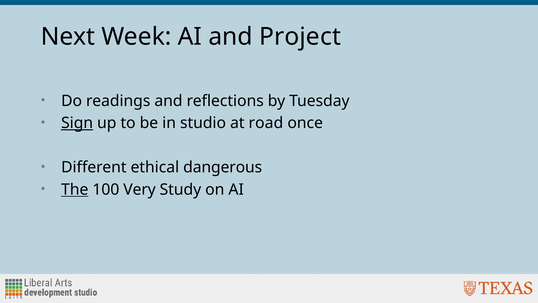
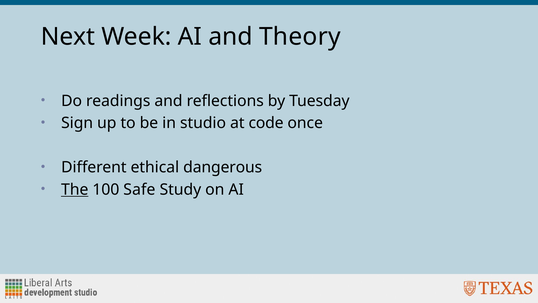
Project: Project -> Theory (300, 37)
Sign underline: present -> none (77, 123)
road: road -> code (266, 123)
Very: Very -> Safe (139, 189)
